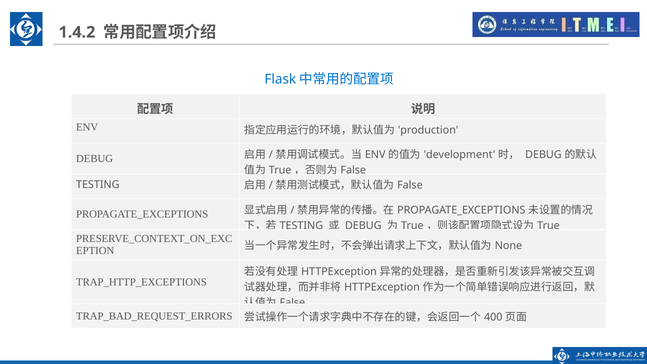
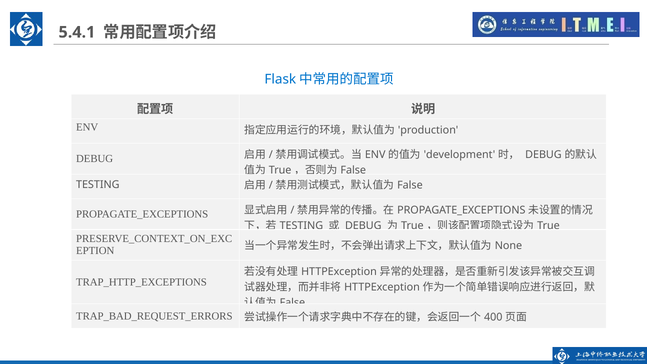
1.4.2: 1.4.2 -> 5.4.1 (77, 32)
